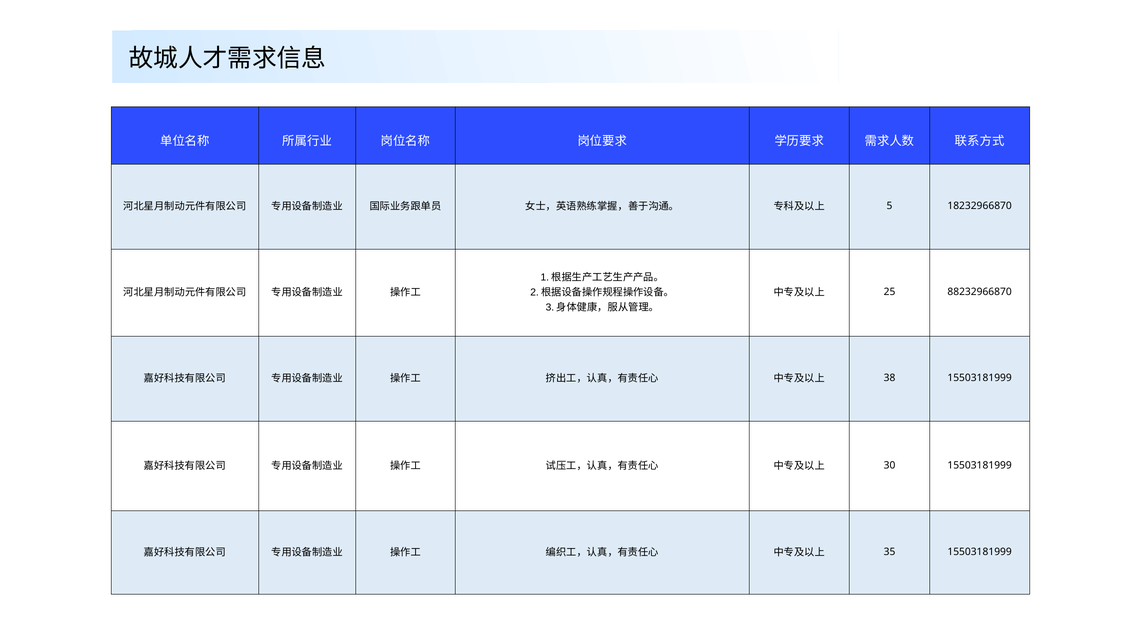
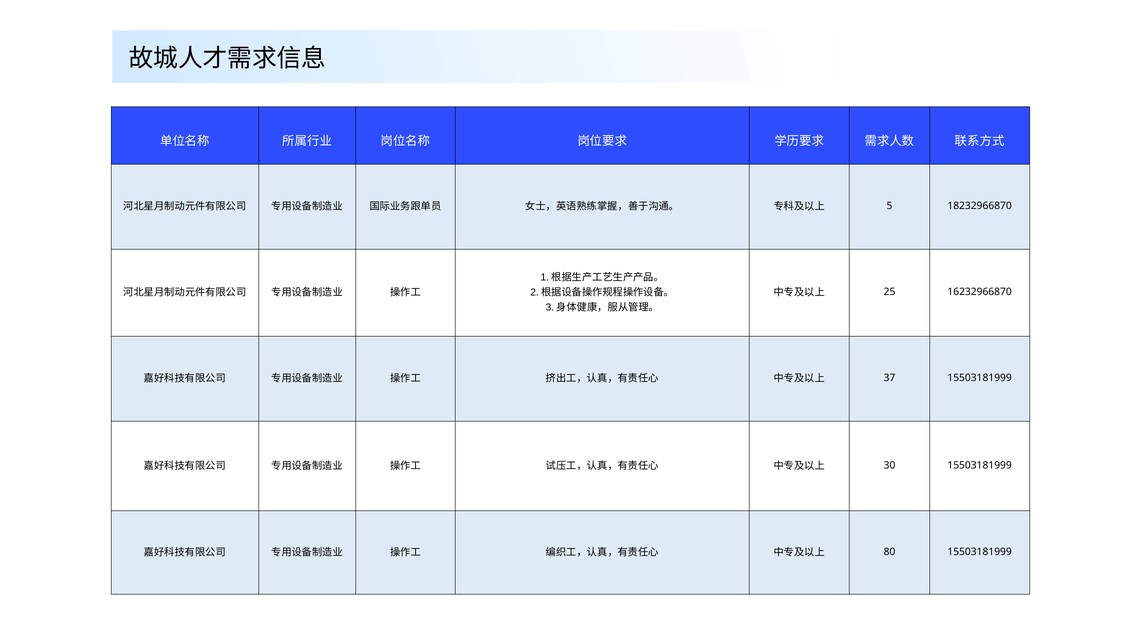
88232966870: 88232966870 -> 16232966870 (980, 292)
38: 38 -> 37 (890, 378)
35: 35 -> 80 (890, 552)
